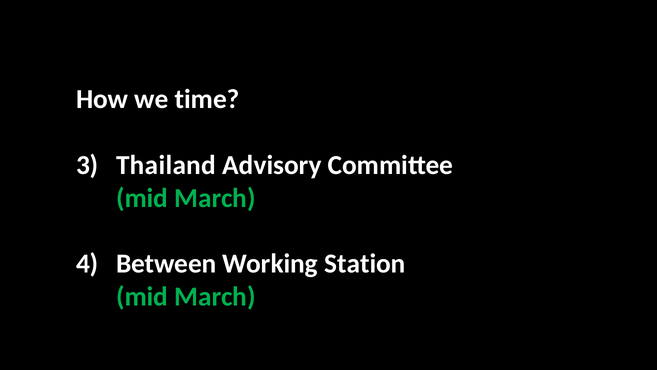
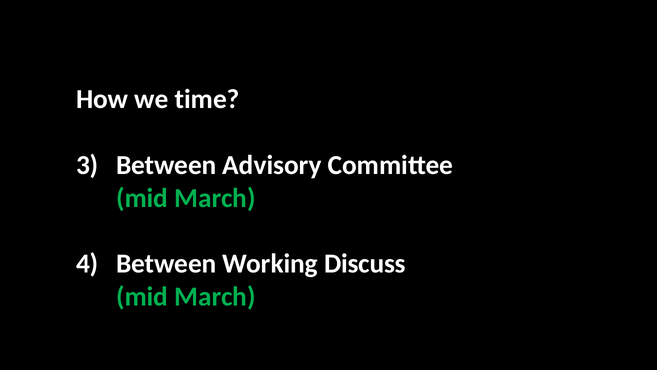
Thailand: Thailand -> Between (166, 165)
Station: Station -> Discuss (365, 263)
